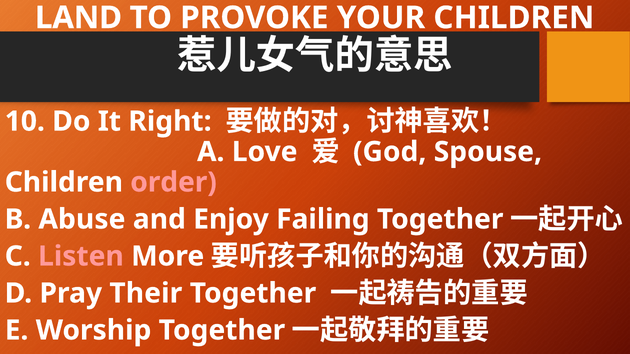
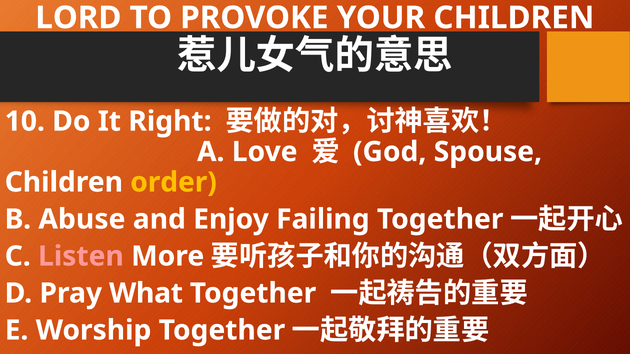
LAND: LAND -> LORD (78, 18)
order colour: pink -> yellow (174, 182)
Their: Their -> What (146, 294)
